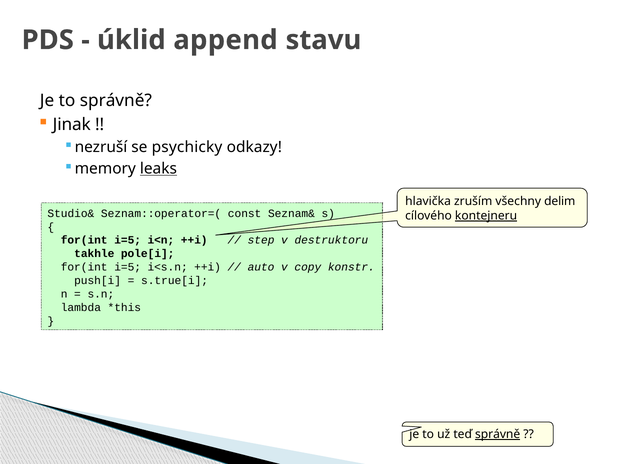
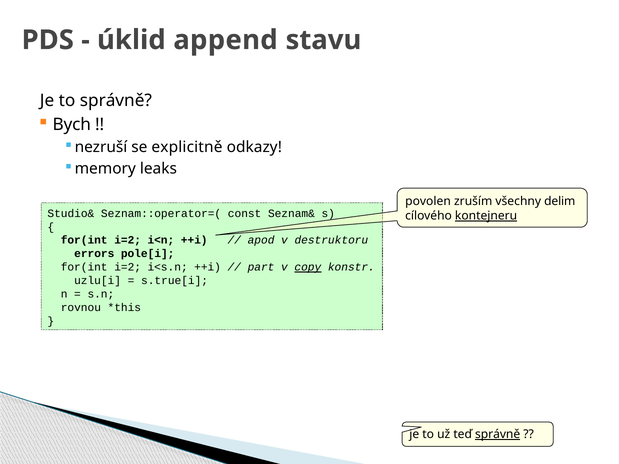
Jinak: Jinak -> Bych (72, 124)
psychicky: psychicky -> explicitně (187, 147)
leaks underline: present -> none (158, 169)
hlavička: hlavička -> povolen (428, 201)
i=5: i=5 -> i=2 (128, 240)
step: step -> apod (261, 240)
takhle: takhle -> errors (94, 254)
i=5: i=5 -> i=2 (128, 267)
auto: auto -> part (261, 267)
copy underline: none -> present (308, 267)
push[i: push[i -> uzlu[i (98, 281)
lambda: lambda -> rovnou (81, 308)
